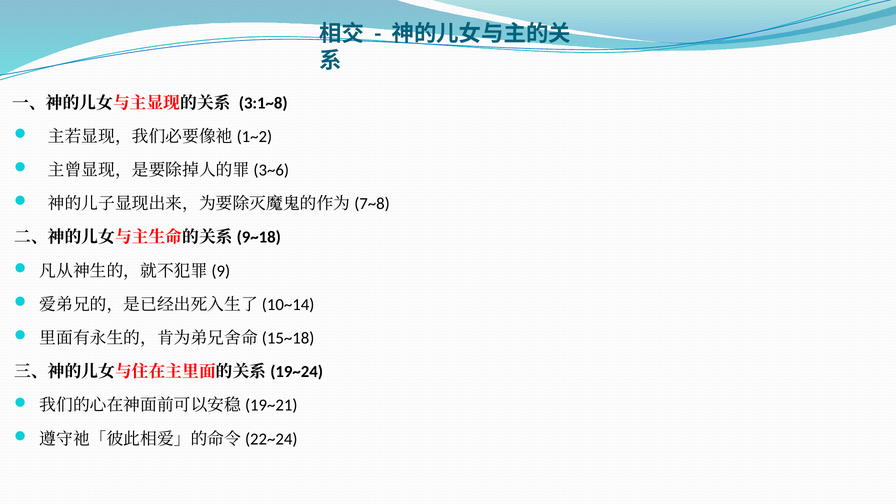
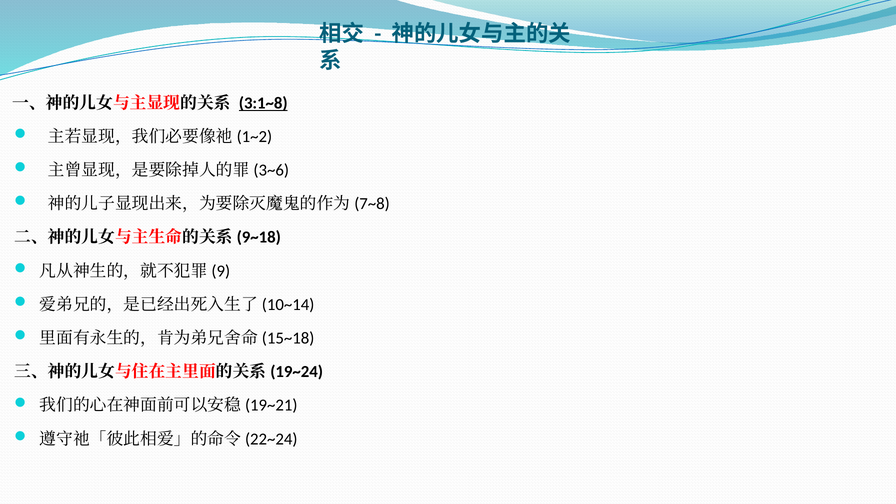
3:1~8 underline: none -> present (263, 103)
